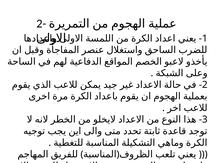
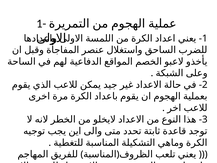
2-: 2- -> 1- (41, 24)
